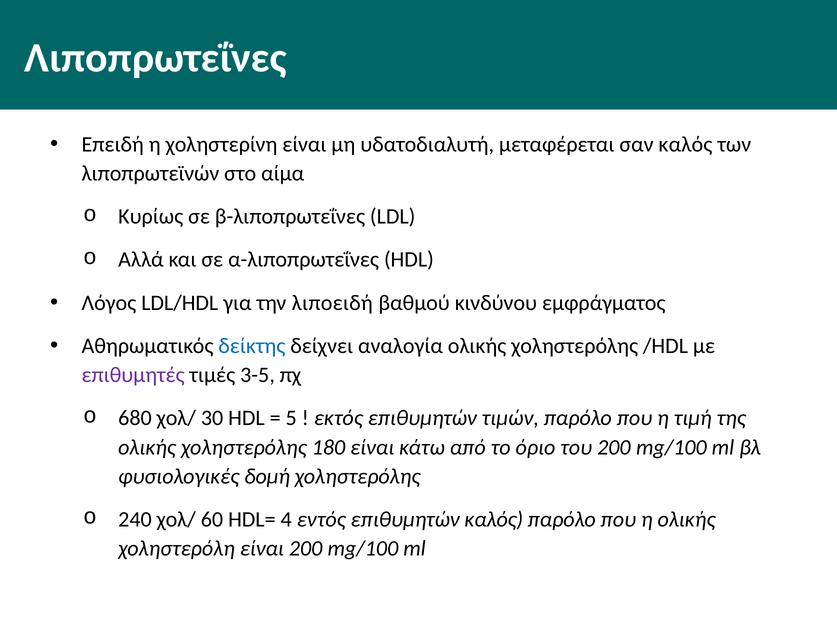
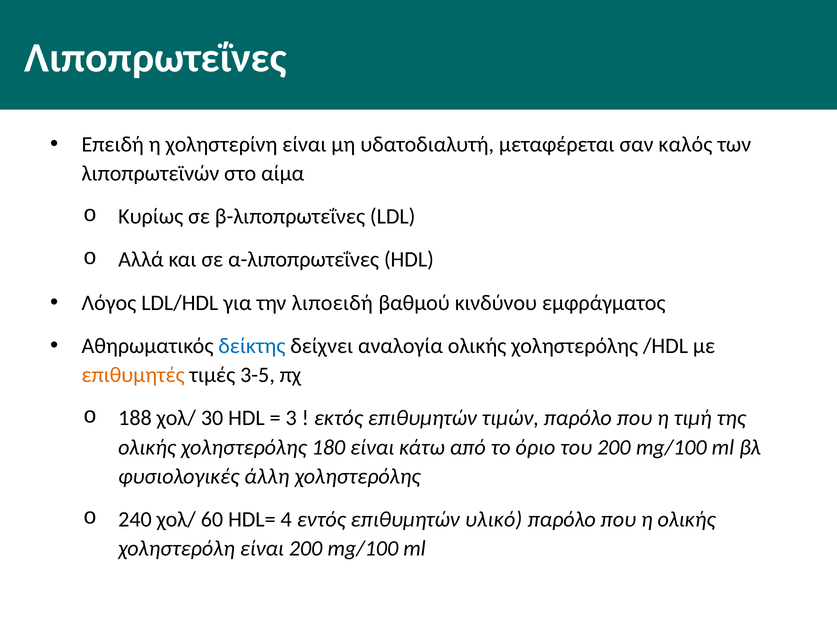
επιθυμητές colour: purple -> orange (133, 375)
680: 680 -> 188 (135, 418)
5: 5 -> 3 (291, 418)
δομή: δομή -> άλλη (267, 476)
επιθυμητών καλός: καλός -> υλικό (494, 519)
